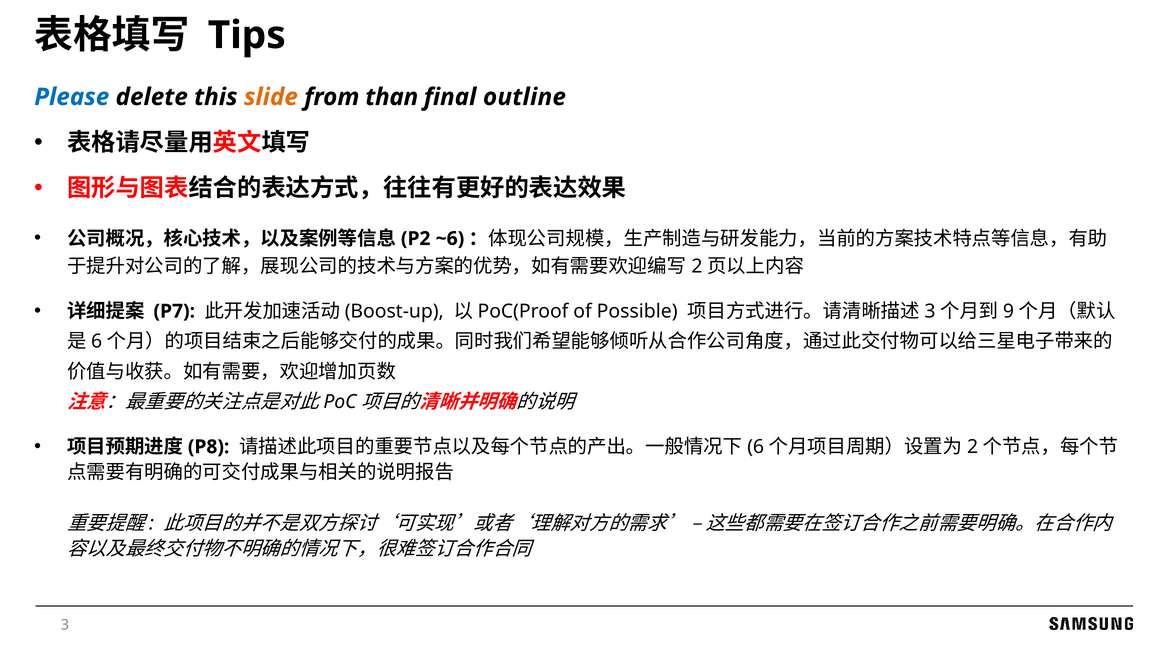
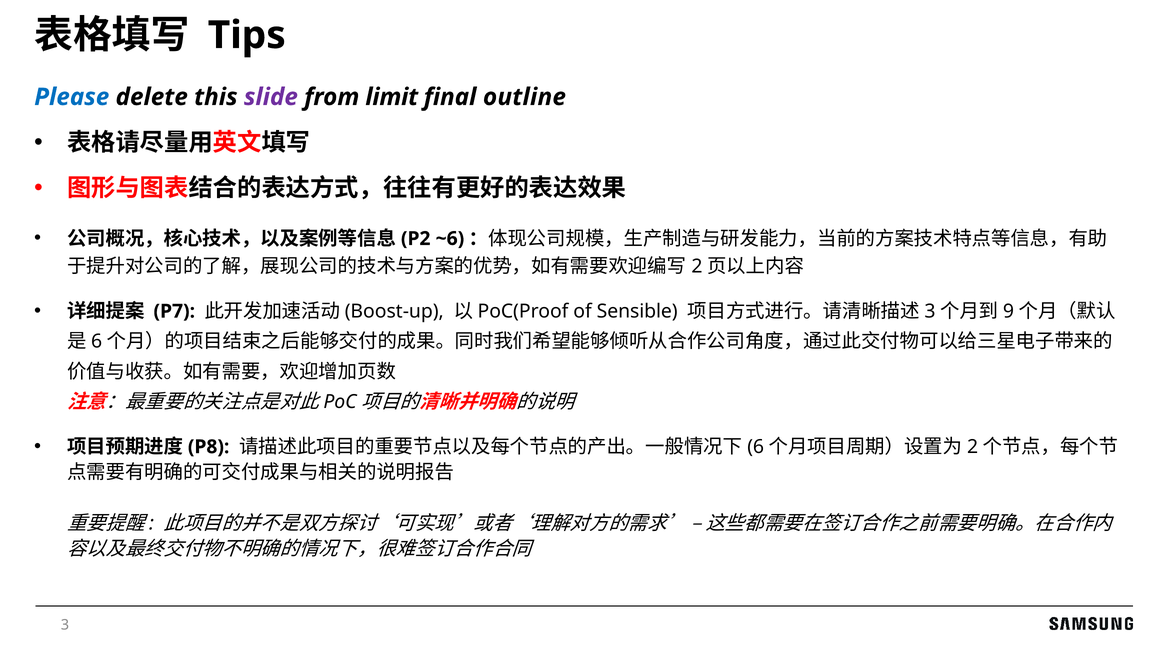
slide colour: orange -> purple (271, 97)
than: than -> limit (392, 97)
Possible: Possible -> Sensible (637, 311)
